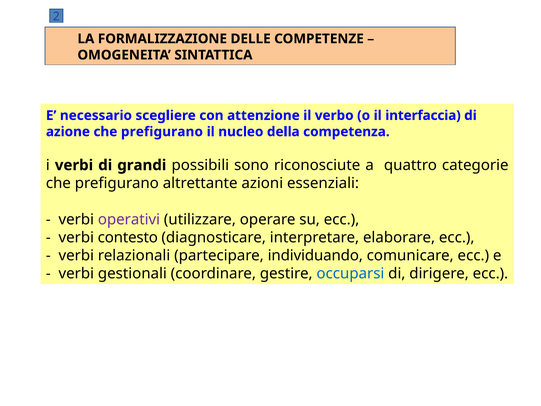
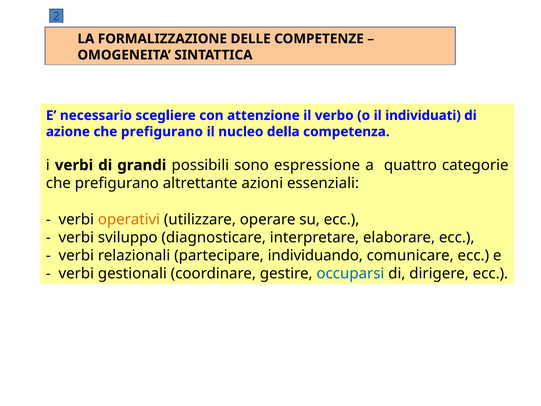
interfaccia: interfaccia -> individuati (423, 115)
riconosciute: riconosciute -> espressione (317, 165)
operativi colour: purple -> orange (129, 219)
contesto: contesto -> sviluppo (128, 237)
